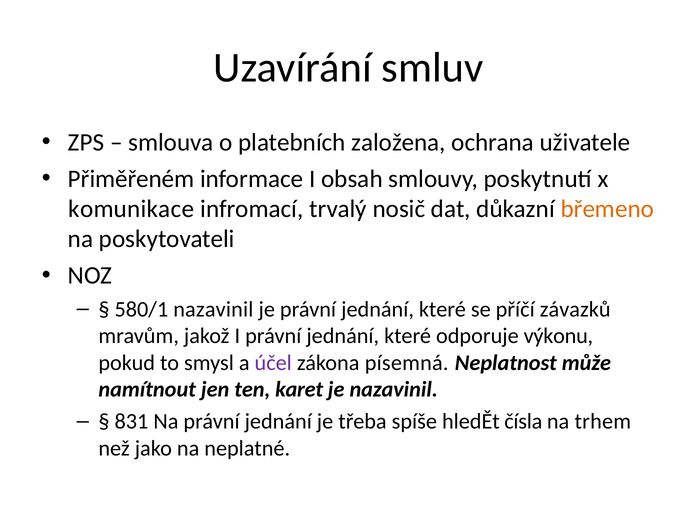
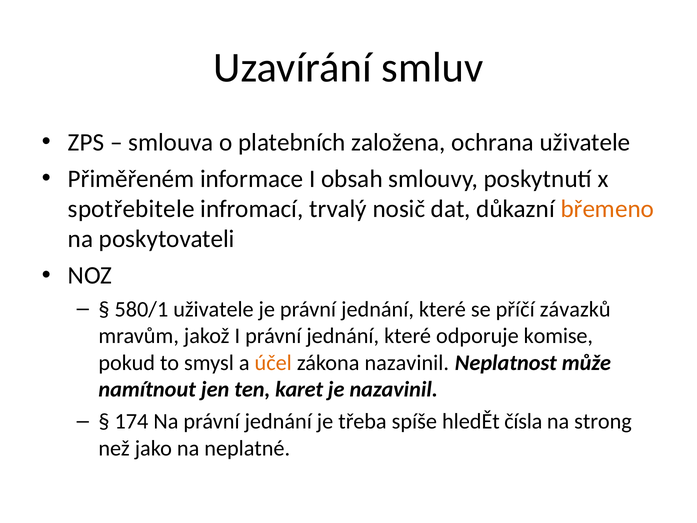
komunikace: komunikace -> spotřebitele (131, 209)
580/1 nazavinil: nazavinil -> uživatele (213, 309)
výkonu: výkonu -> komise (558, 336)
účel colour: purple -> orange (273, 363)
zákona písemná: písemná -> nazavinil (407, 363)
831: 831 -> 174 (131, 421)
trhem: trhem -> strong (603, 421)
